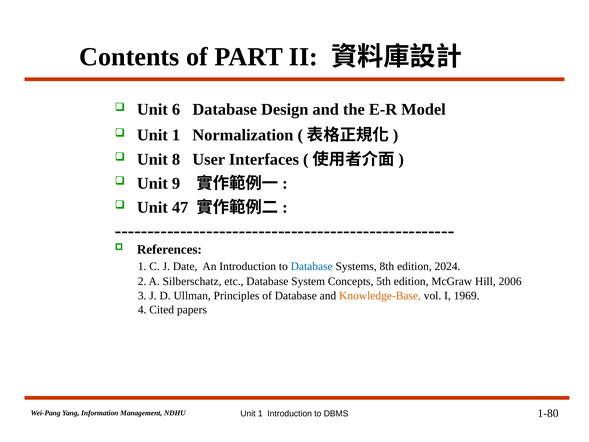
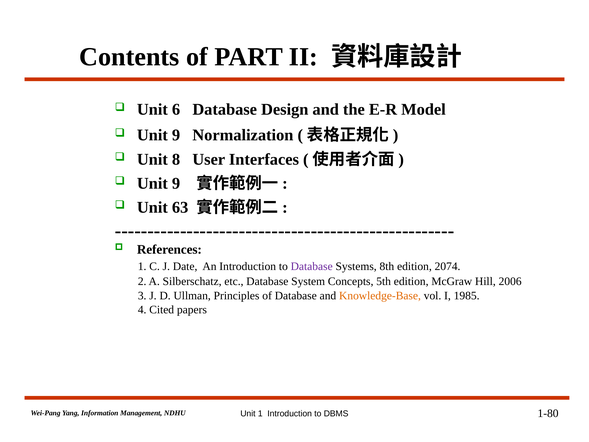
1: 1 -> 9 (176, 135)
47: 47 -> 63 (180, 207)
Database colour: blue -> purple (312, 266)
2024: 2024 -> 2074 (448, 266)
1969: 1969 -> 1985 (467, 296)
